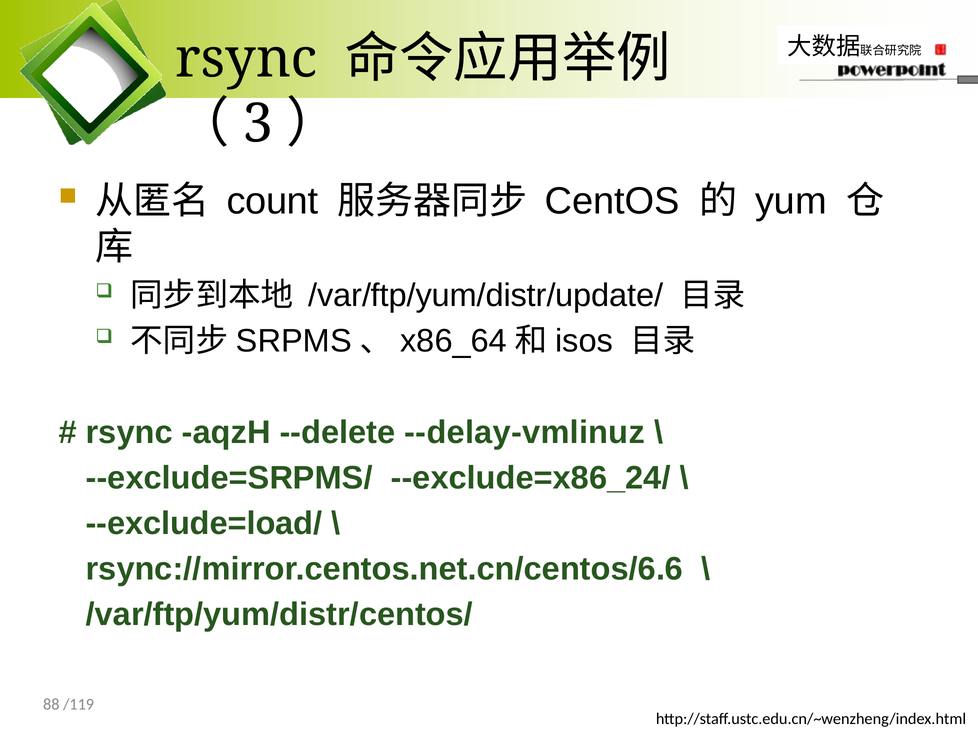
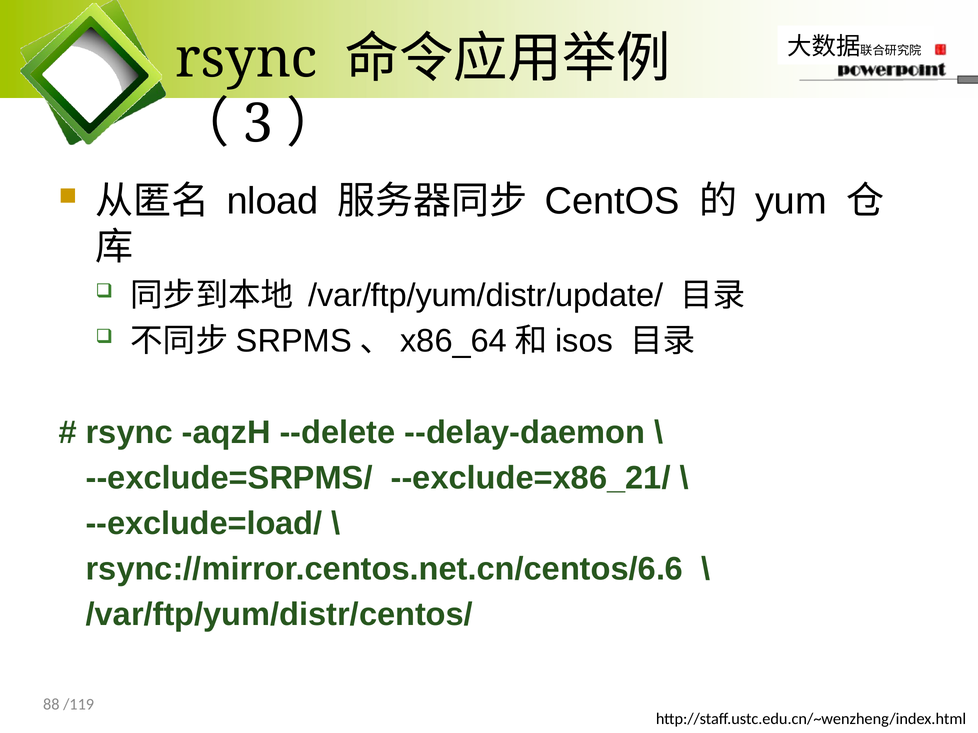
count: count -> nload (272, 202)
--delay-vmlinuz: --delay-vmlinuz -> --delay-daemon (525, 433)
--exclude=x86_24/: --exclude=x86_24/ -> --exclude=x86_21/ (531, 478)
